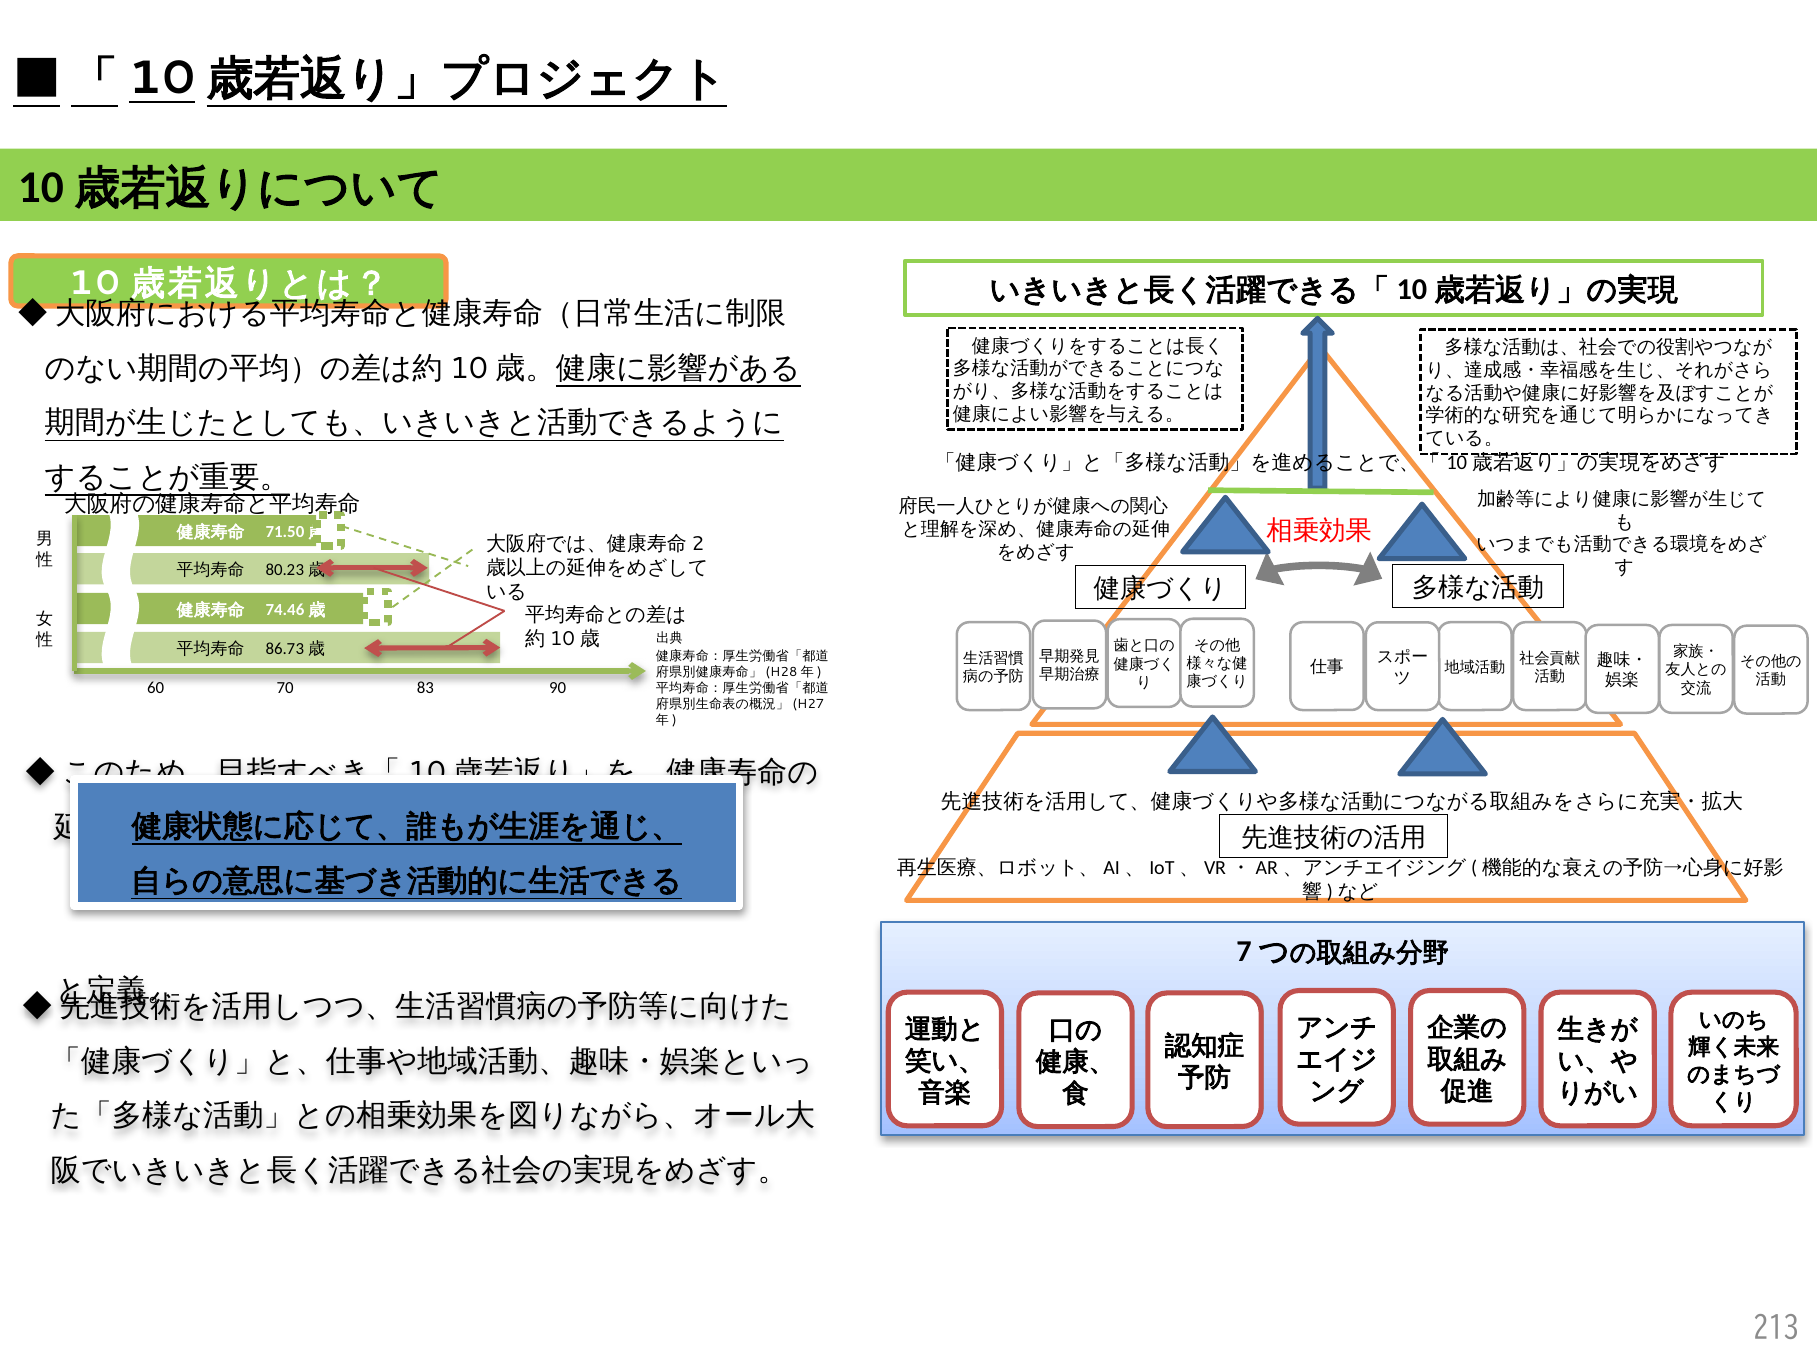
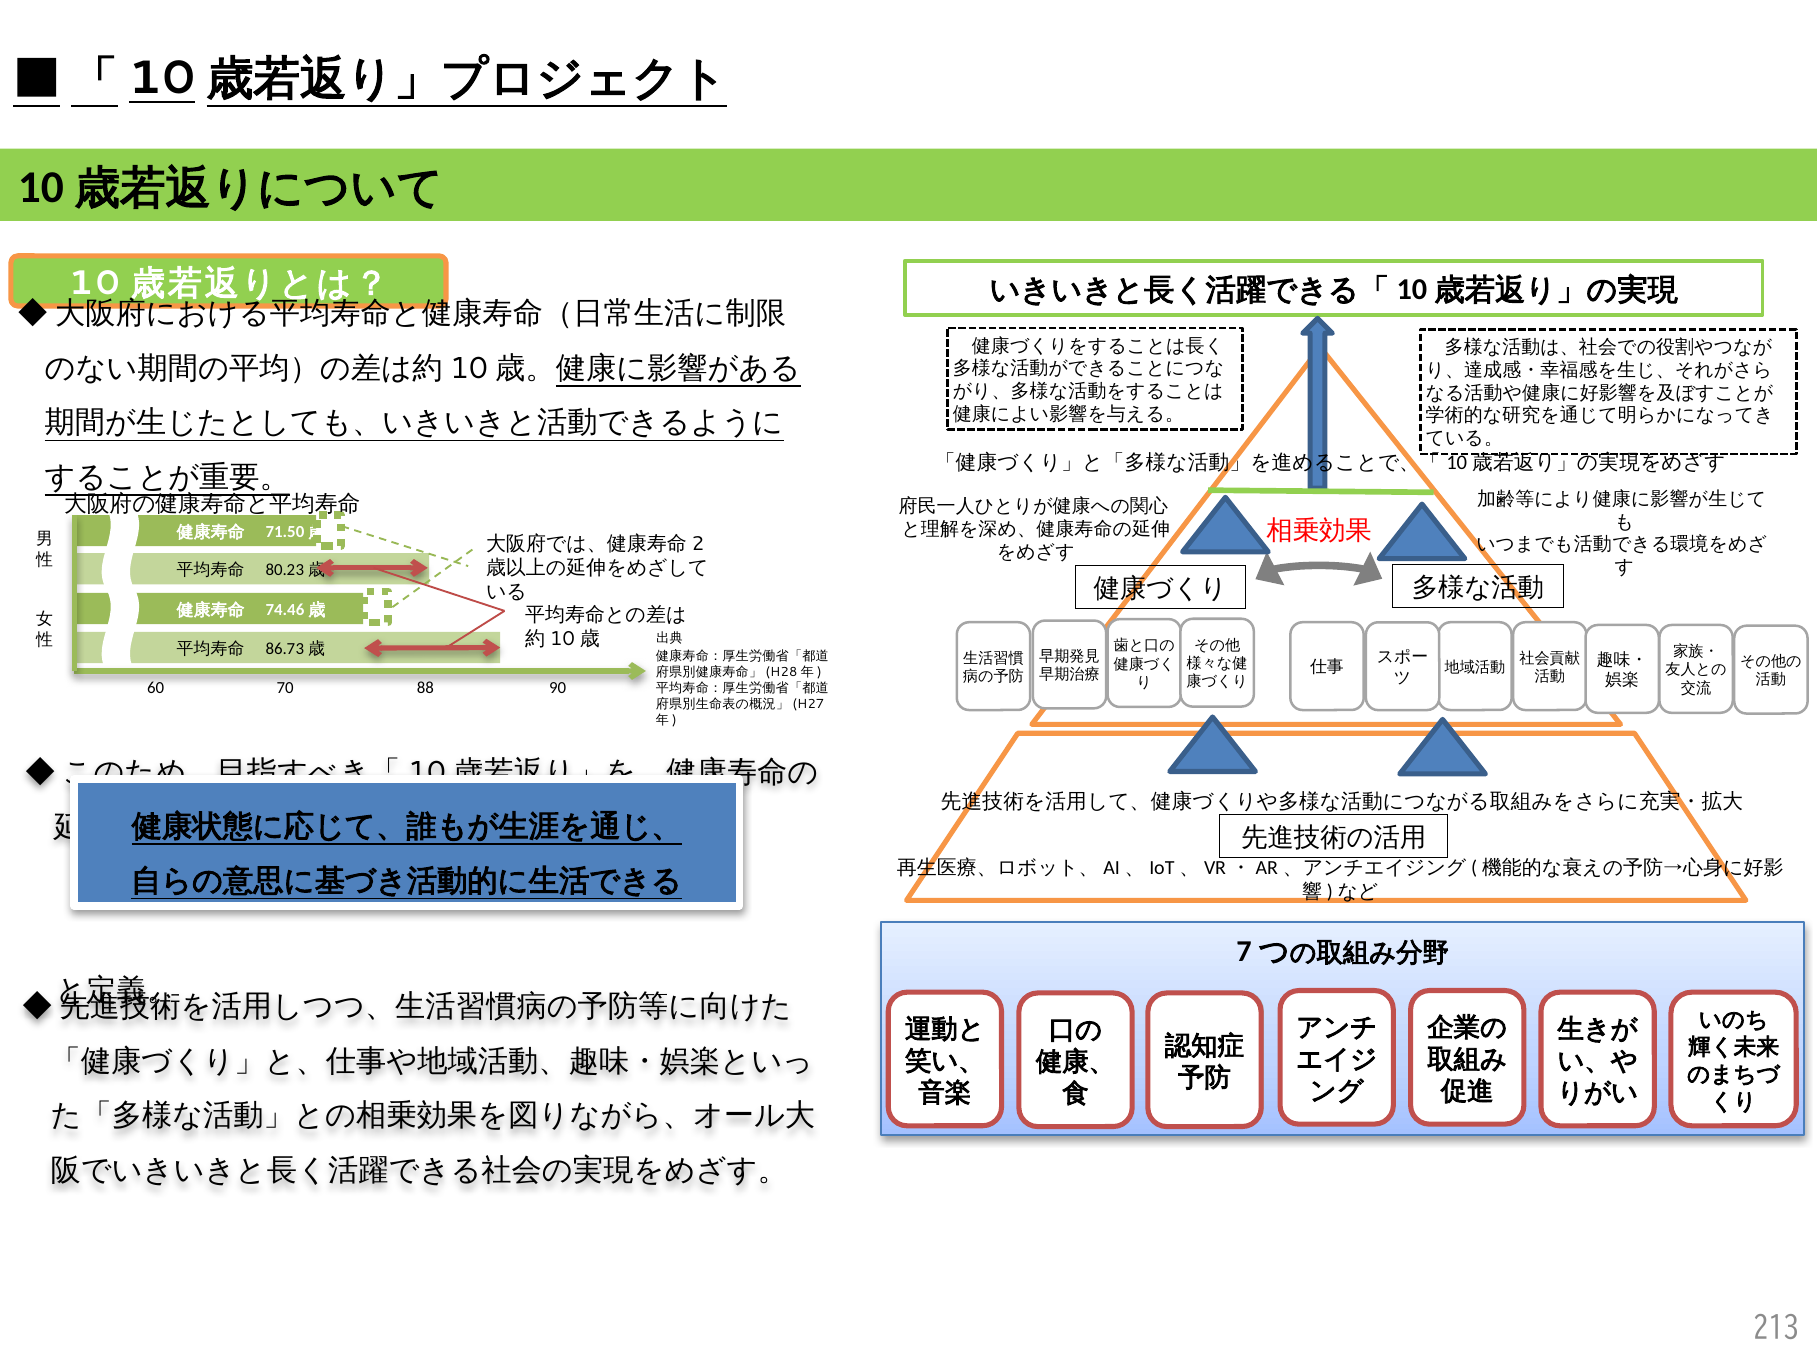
83: 83 -> 88 (426, 687)
